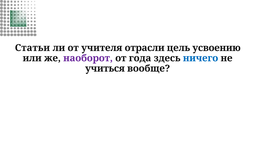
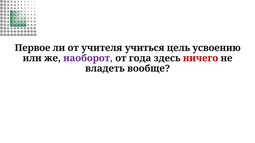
Статьи: Статьи -> Первое (33, 48)
отрасли: отрасли -> учиться (145, 48)
ничего colour: blue -> red (201, 58)
учиться: учиться -> владеть (105, 69)
